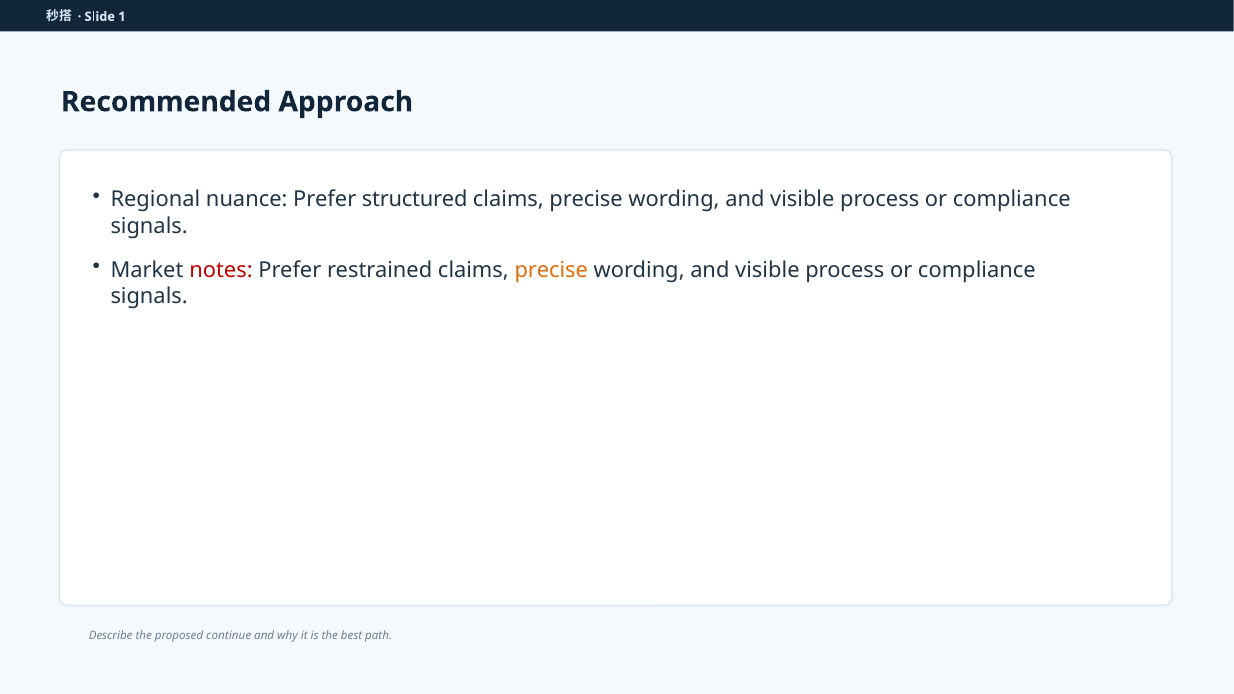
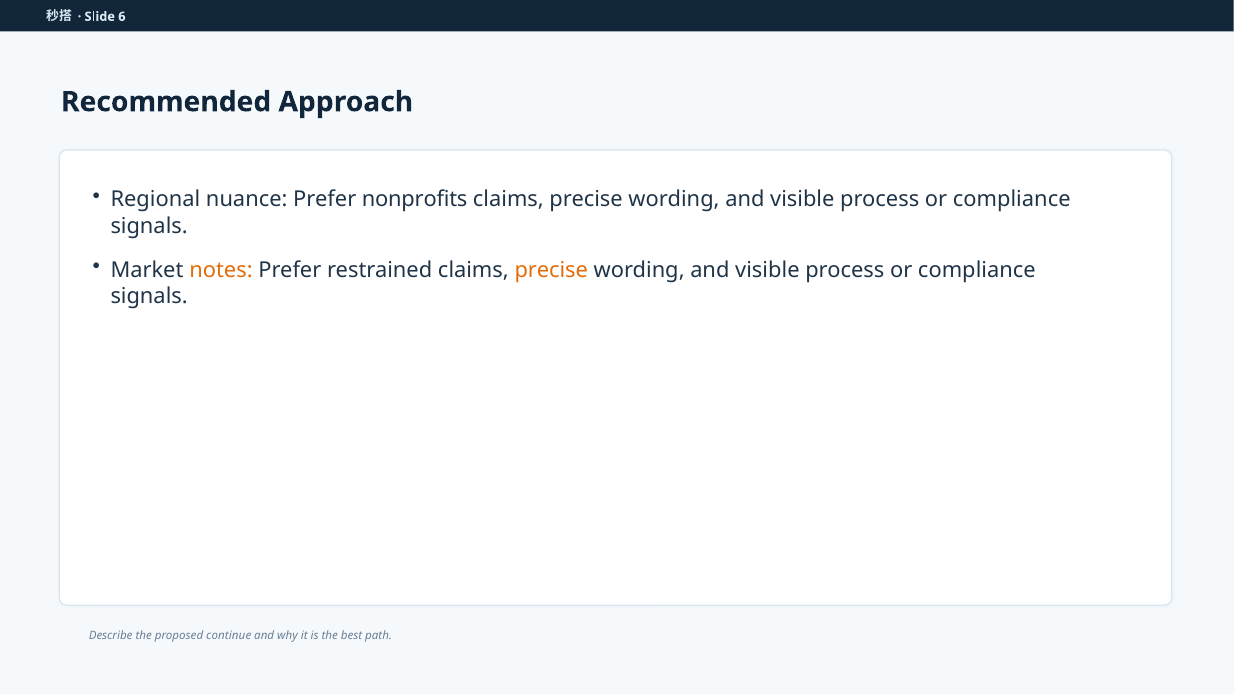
1: 1 -> 6 (122, 17)
structured: structured -> nonprofits (415, 200)
notes colour: red -> orange (221, 270)
